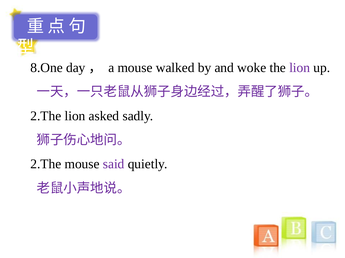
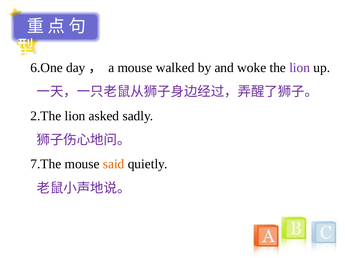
8.One: 8.One -> 6.One (47, 68)
2.The: 2.The -> 7.The (46, 164)
said colour: purple -> orange (114, 164)
